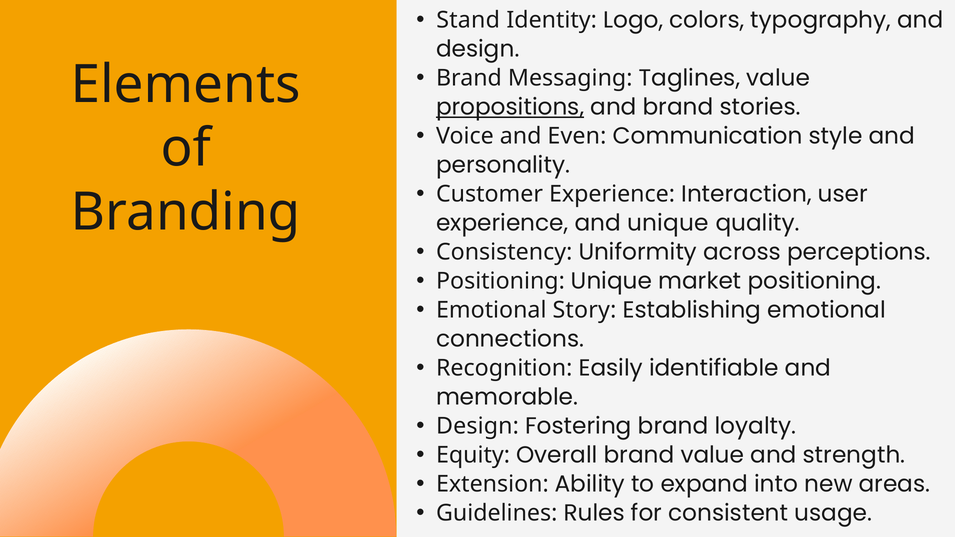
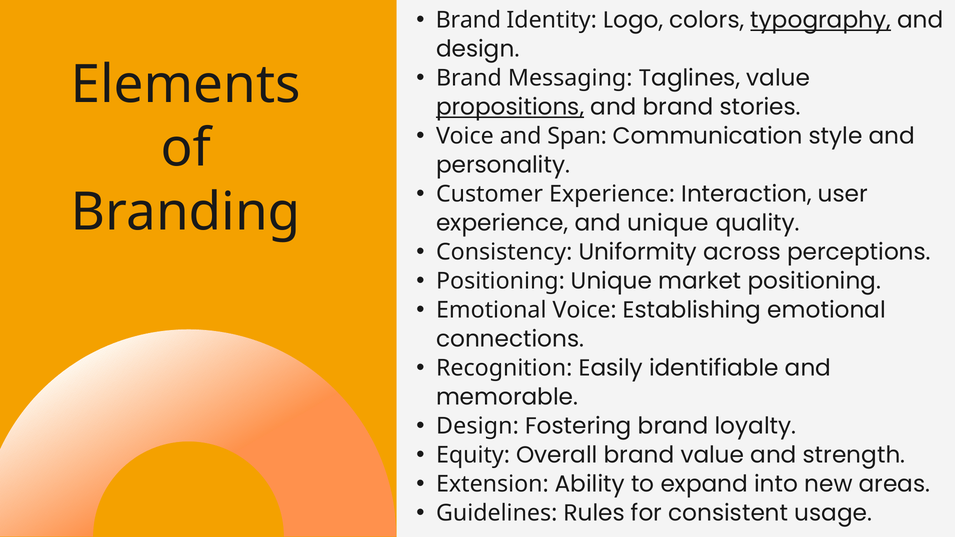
Stand: Stand -> Brand (468, 20)
typography underline: none -> present (821, 20)
Even: Even -> Span (577, 136)
Emotional Story: Story -> Voice (585, 310)
